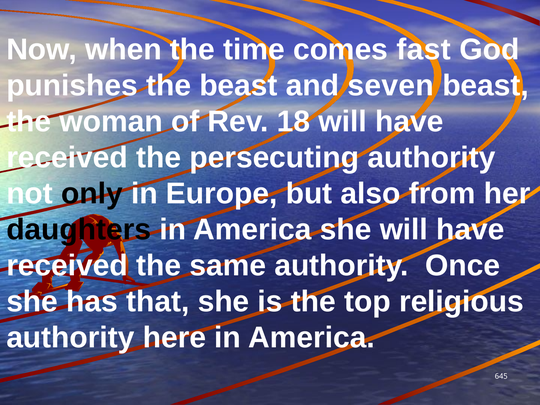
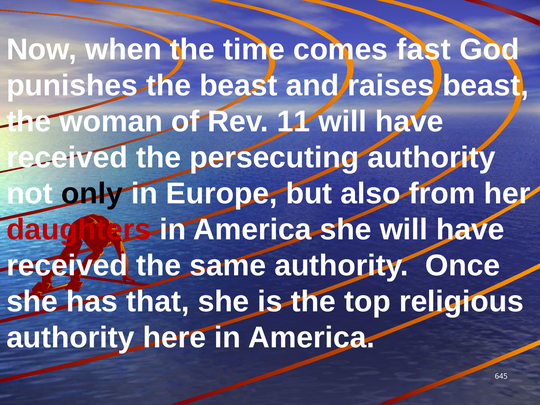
seven: seven -> raises (391, 86)
18: 18 -> 11 (294, 122)
daughters colour: black -> red (79, 230)
